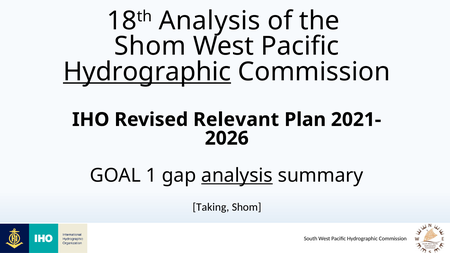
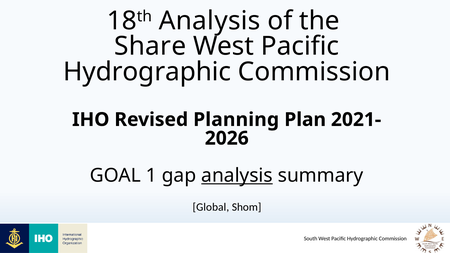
Shom: Shom -> Share (150, 46)
Hydrographic underline: present -> none (147, 72)
Relevant: Relevant -> Planning (236, 120)
Taking: Taking -> Global (211, 207)
